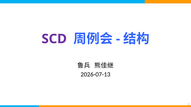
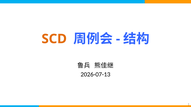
SCD colour: purple -> orange (54, 39)
